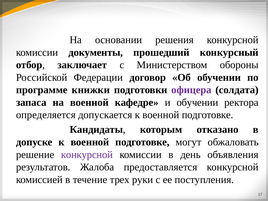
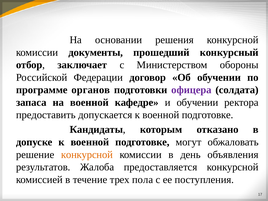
книжки: книжки -> органов (91, 90)
определяется: определяется -> предоставить (46, 115)
конкурсной colour: purple -> orange (87, 155)
руки: руки -> пола (143, 180)
